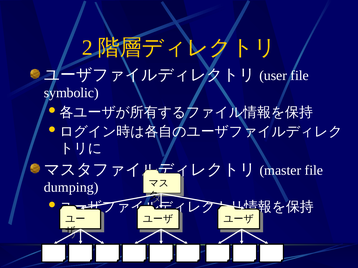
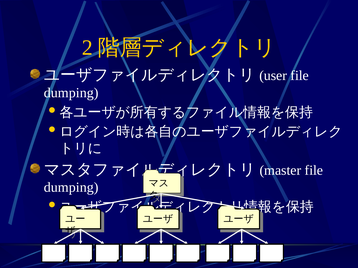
symbolic: symbolic -> dumping (71, 93)
